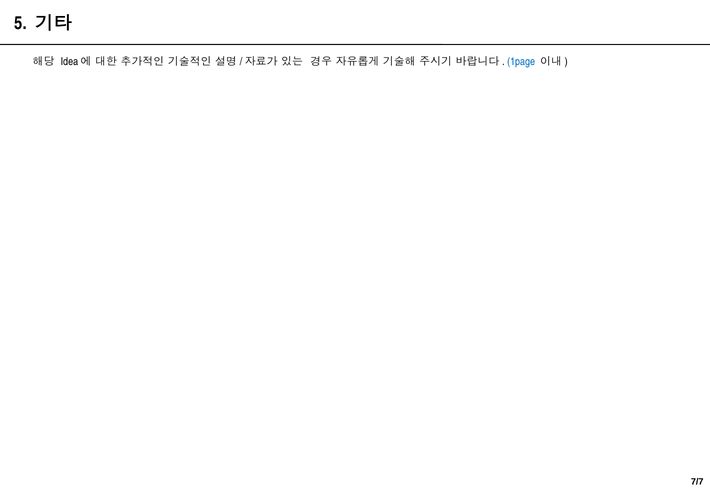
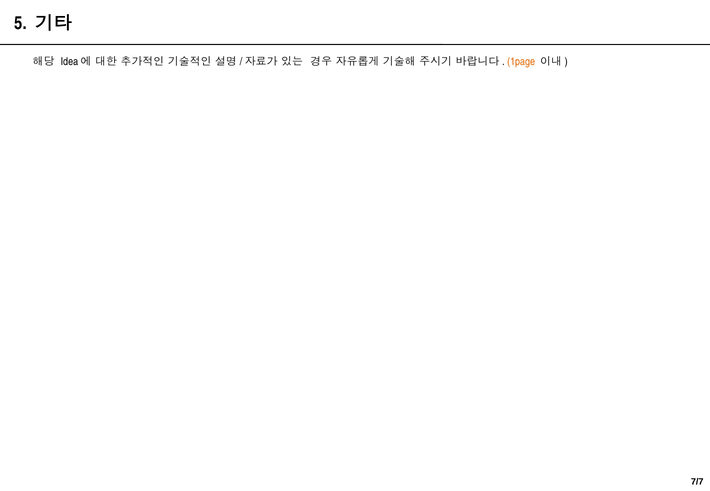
1page colour: blue -> orange (521, 62)
